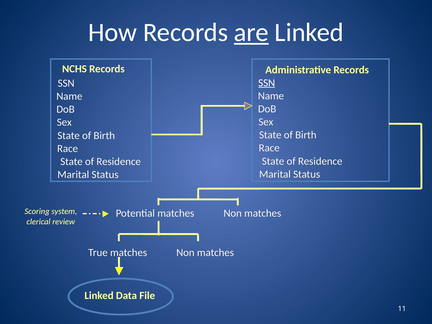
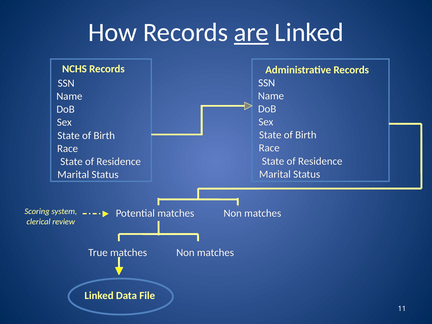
SSN underline: present -> none (267, 83)
